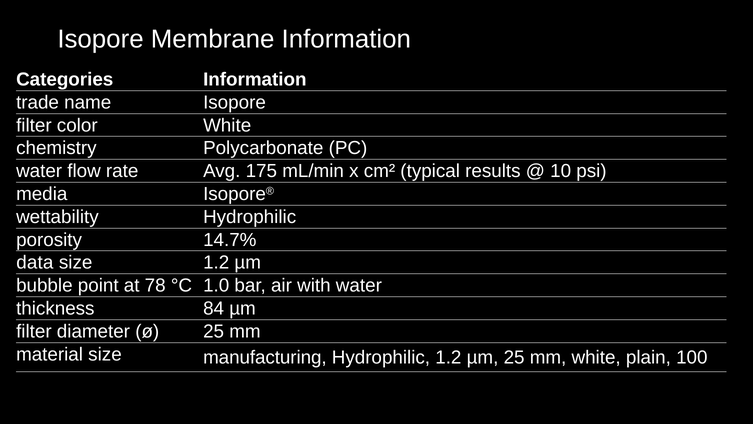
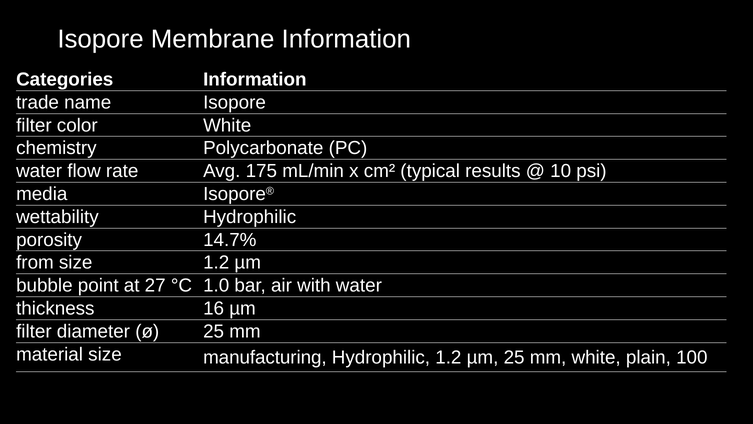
data: data -> from (35, 262)
78: 78 -> 27 (155, 285)
84: 84 -> 16 (214, 308)
